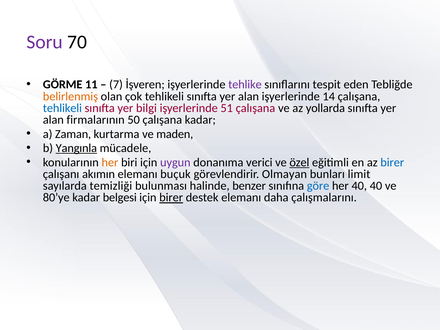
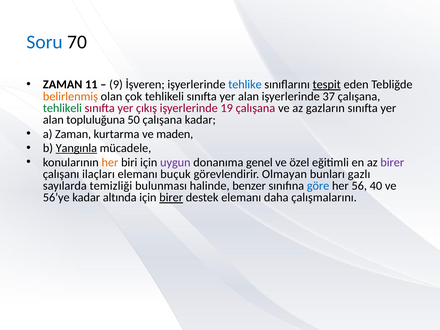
Soru colour: purple -> blue (45, 42)
GÖRME: GÖRME -> ZAMAN (63, 85)
7: 7 -> 9 (116, 85)
tehlike colour: purple -> blue (245, 85)
tespit underline: none -> present (327, 85)
14: 14 -> 37 (329, 96)
tehlikeli colour: blue -> green (62, 108)
bilgi: bilgi -> çıkış (146, 108)
51: 51 -> 19 (227, 108)
yollarda: yollarda -> gazların (325, 108)
firmalarının: firmalarının -> topluluğuna (96, 120)
verici: verici -> genel (259, 162)
özel underline: present -> none (299, 162)
birer colour: blue -> purple (392, 162)
akımın: akımın -> ilaçları (98, 174)
limit: limit -> gazlı (359, 174)
her 40: 40 -> 56 (359, 186)
80’ye: 80’ye -> 56’ye (56, 198)
belgesi: belgesi -> altında (120, 198)
